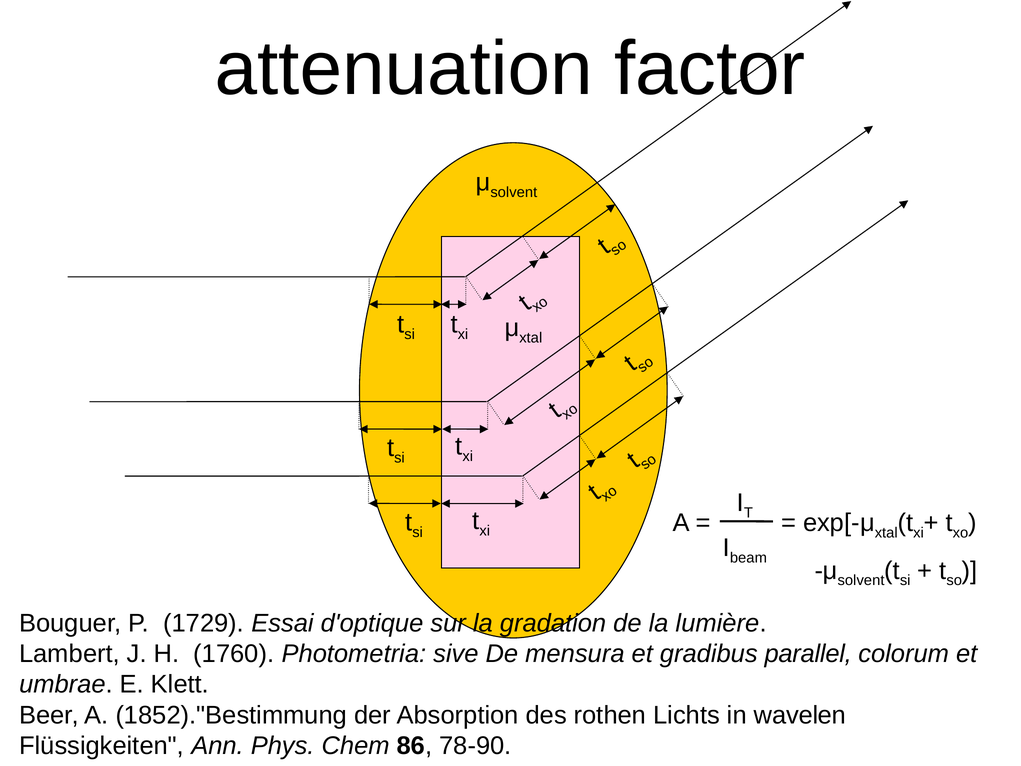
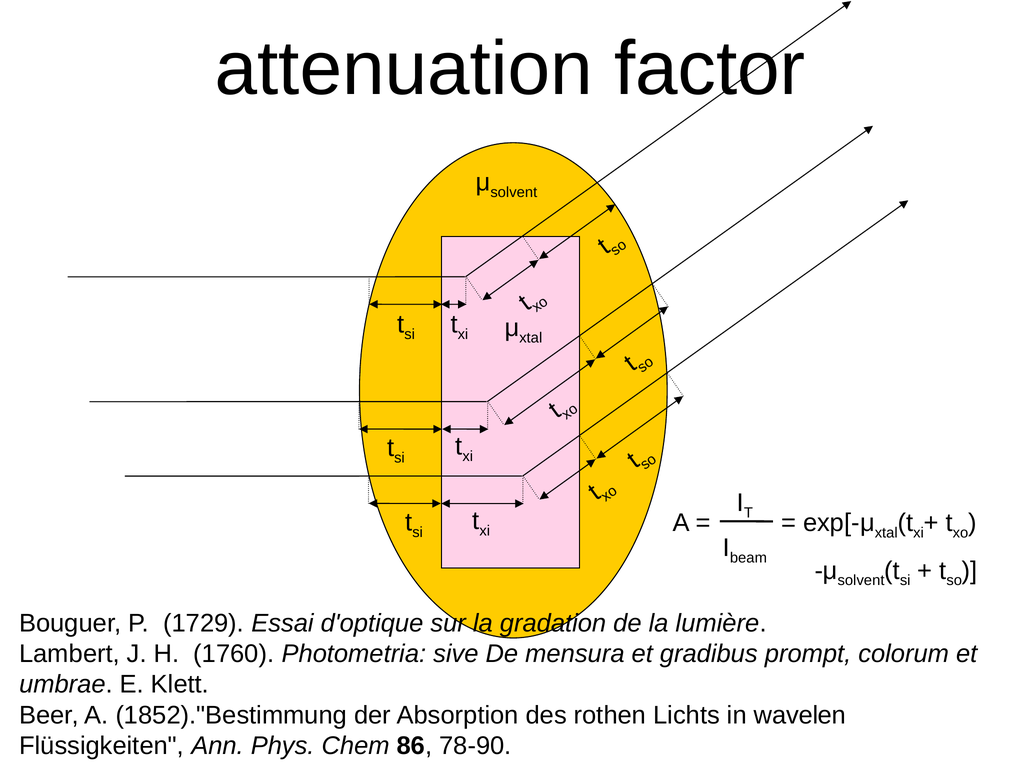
parallel: parallel -> prompt (808, 654)
